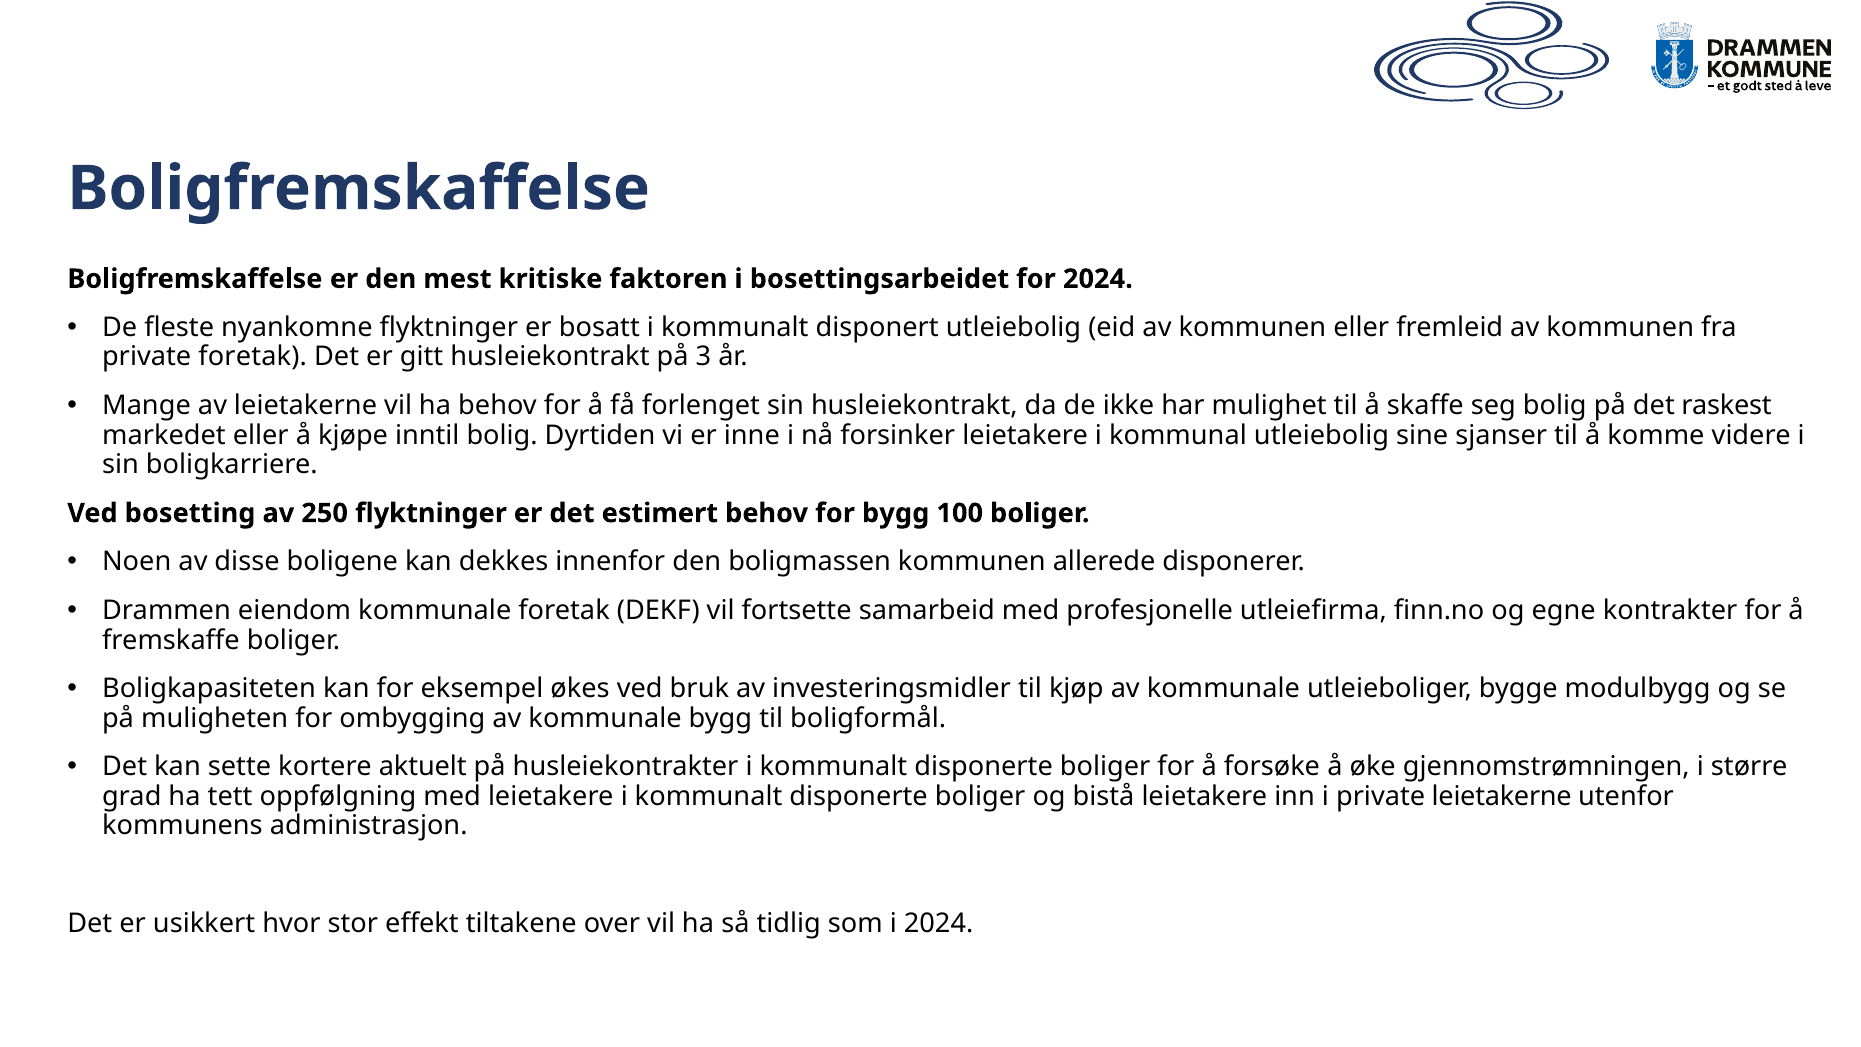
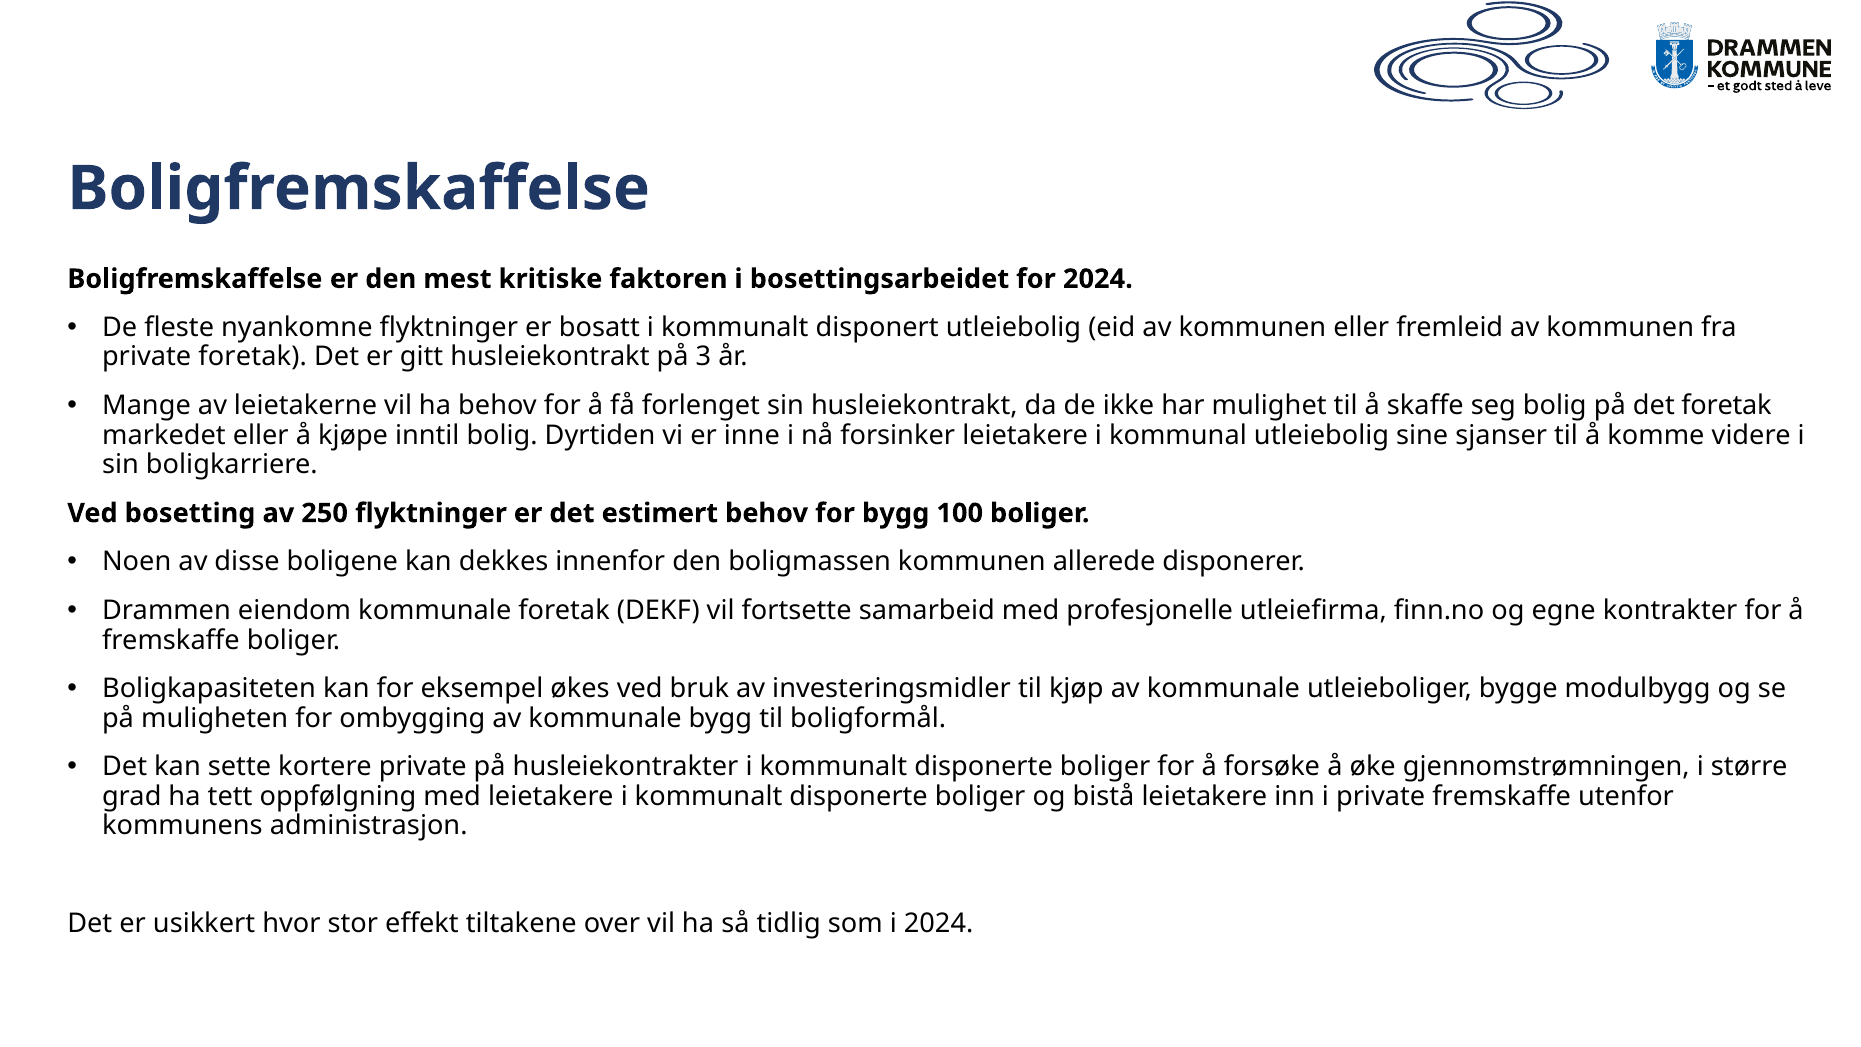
det raskest: raskest -> foretak (1726, 406)
kortere aktuelt: aktuelt -> private (423, 767)
private leietakerne: leietakerne -> fremskaffe (1502, 796)
